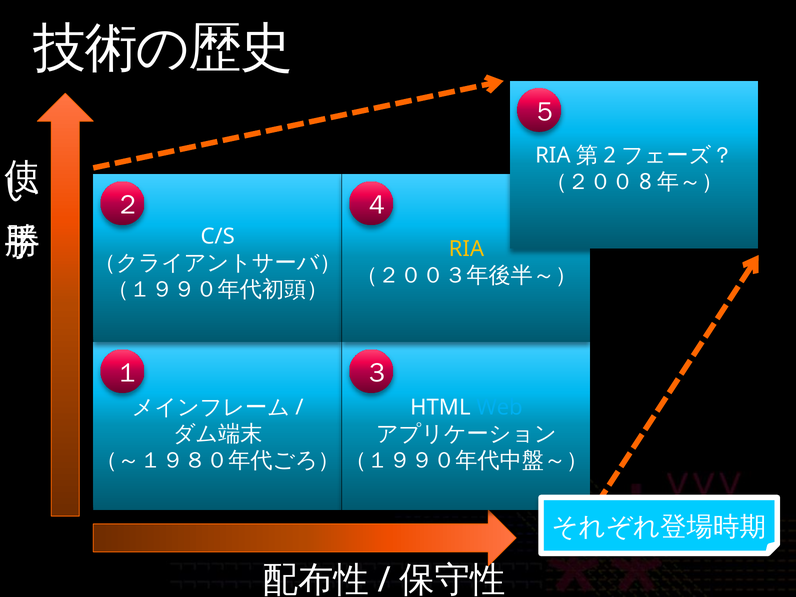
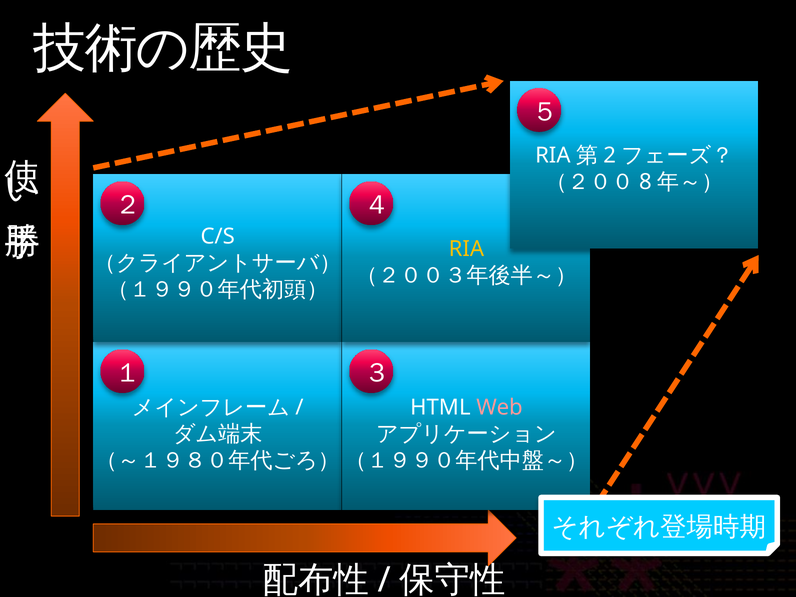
Web colour: light blue -> pink (499, 407)
